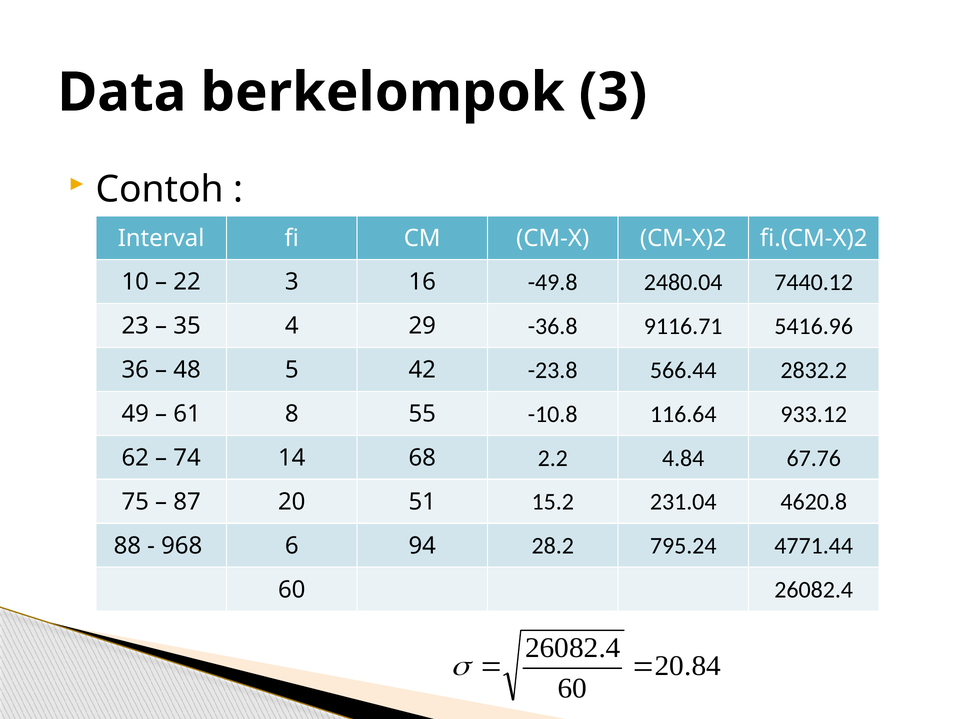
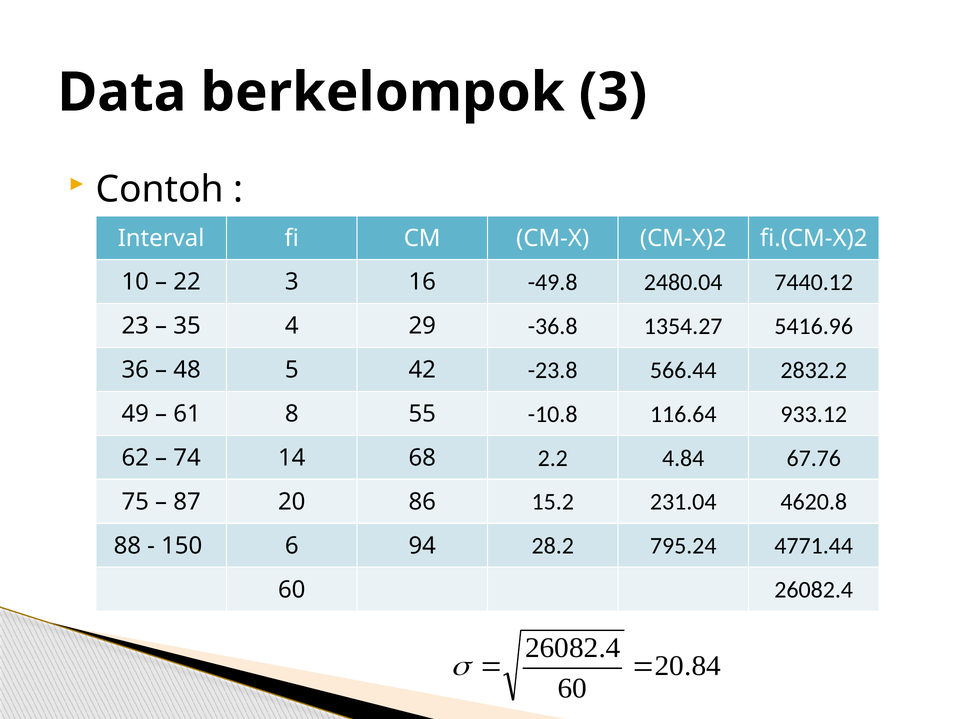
9116.71: 9116.71 -> 1354.27 (683, 326)
51: 51 -> 86 (422, 502)
968: 968 -> 150 (182, 546)
